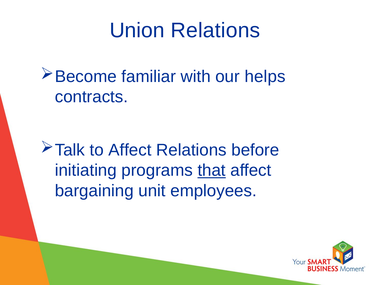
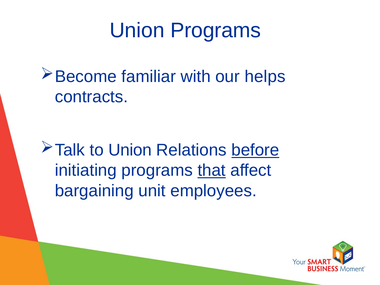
Union Relations: Relations -> Programs (216, 30)
to Affect: Affect -> Union (130, 150)
before underline: none -> present (255, 150)
